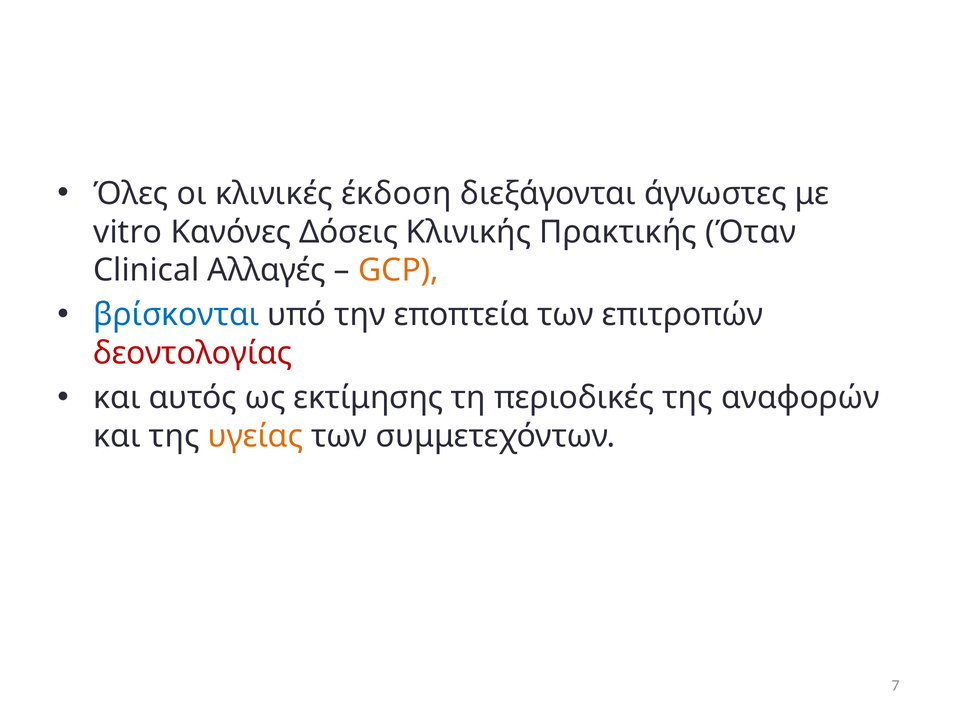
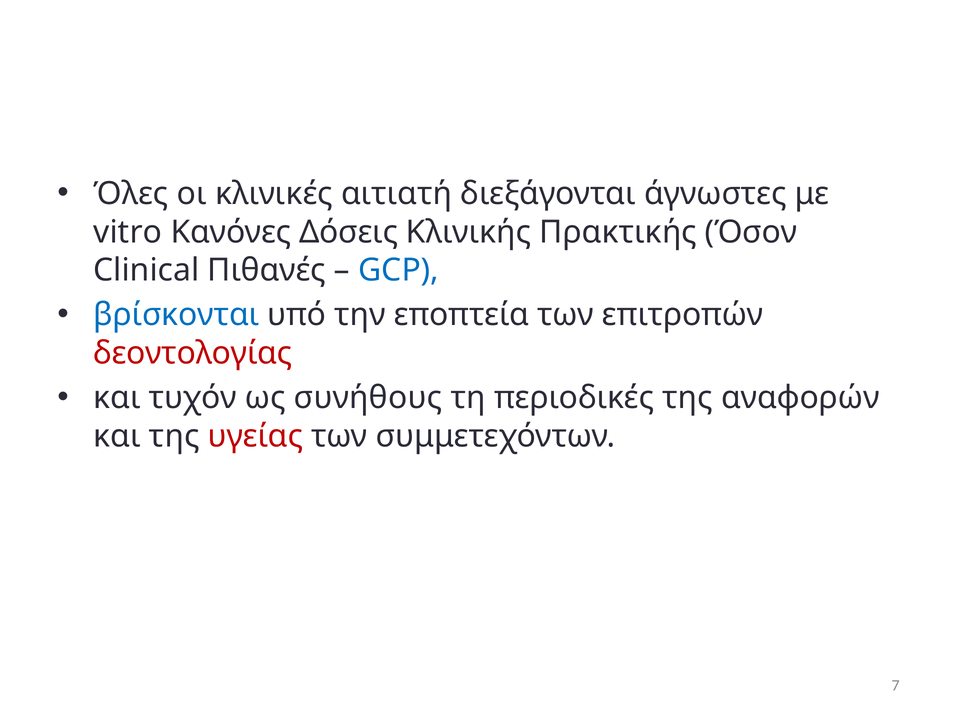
έκδοση: έκδοση -> αιτιατή (397, 194)
Όταν: Όταν -> Όσον (751, 232)
Αλλαγές: Αλλαγές -> Πιθανές (267, 270)
GCP colour: orange -> blue (399, 270)
αυτός: αυτός -> τυχόν (193, 398)
εκτίμησης: εκτίμησης -> συνήθους (368, 398)
υγείας colour: orange -> red (255, 436)
